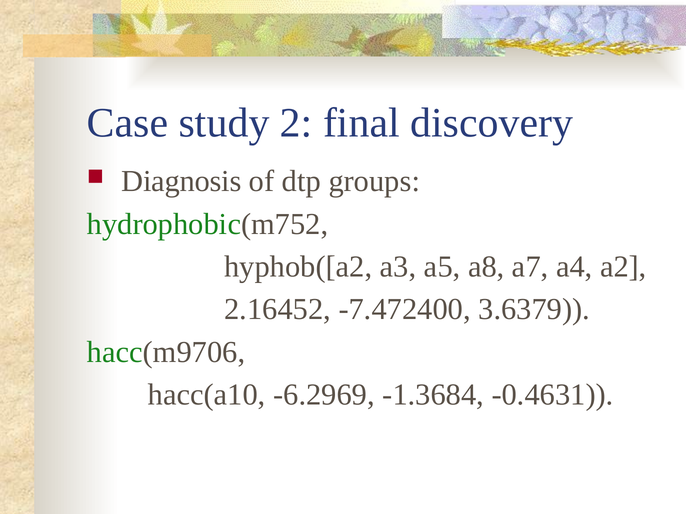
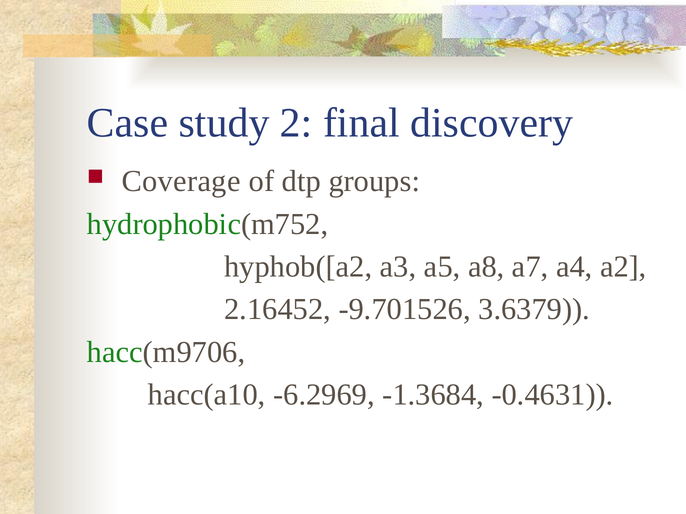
Diagnosis: Diagnosis -> Coverage (181, 182)
-7.472400: -7.472400 -> -9.701526 (405, 310)
